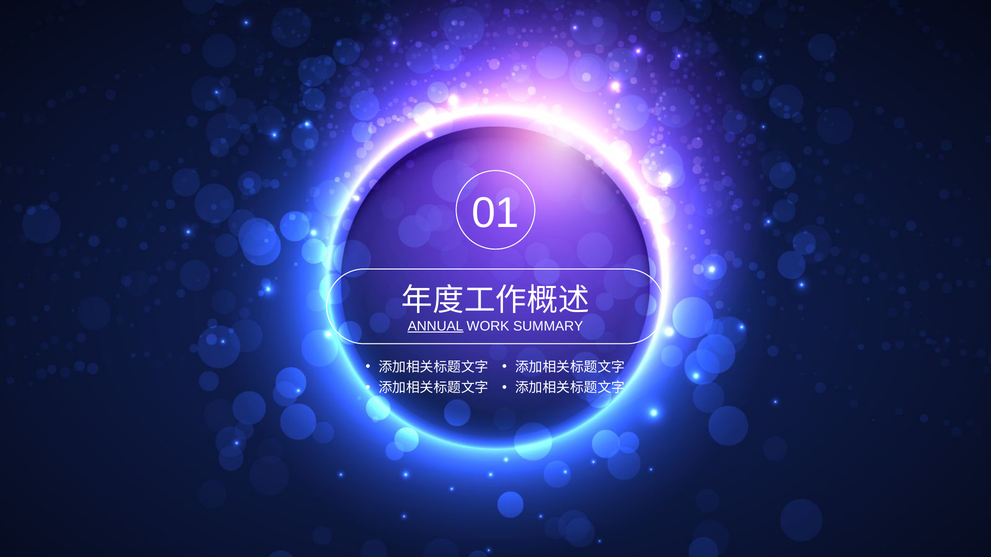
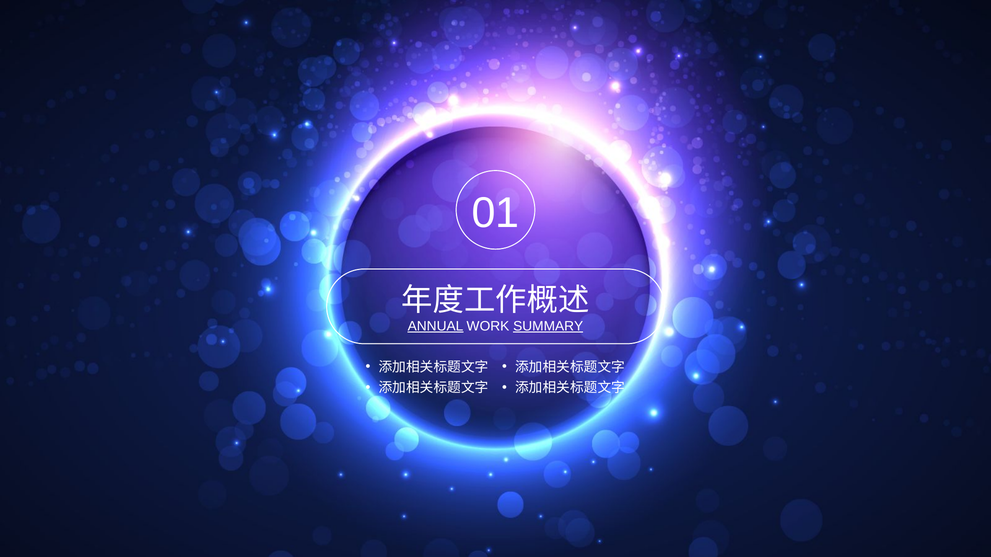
SUMMARY underline: none -> present (548, 326)
